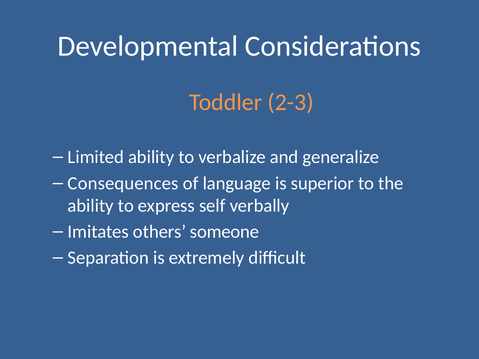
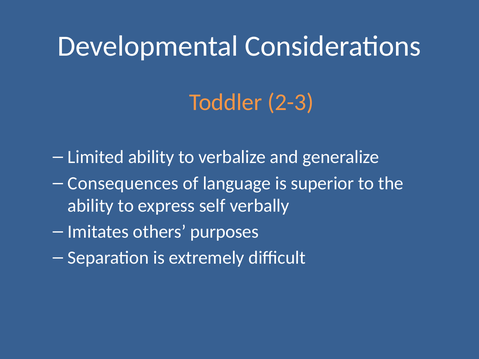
someone: someone -> purposes (224, 232)
